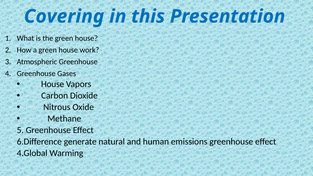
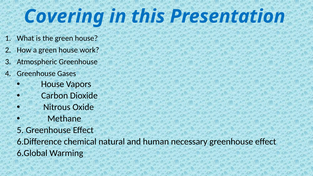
generate: generate -> chemical (80, 142)
emissions: emissions -> necessary (189, 142)
4.Global: 4.Global -> 6.Global (32, 153)
